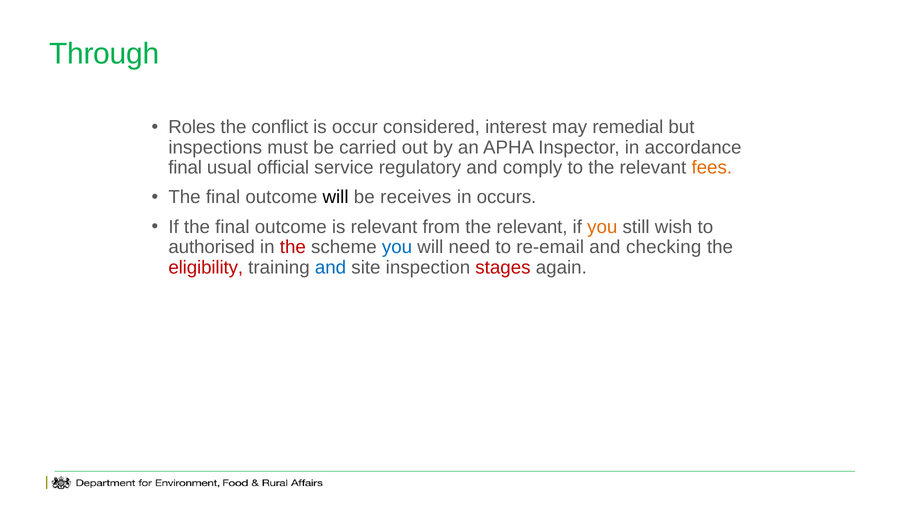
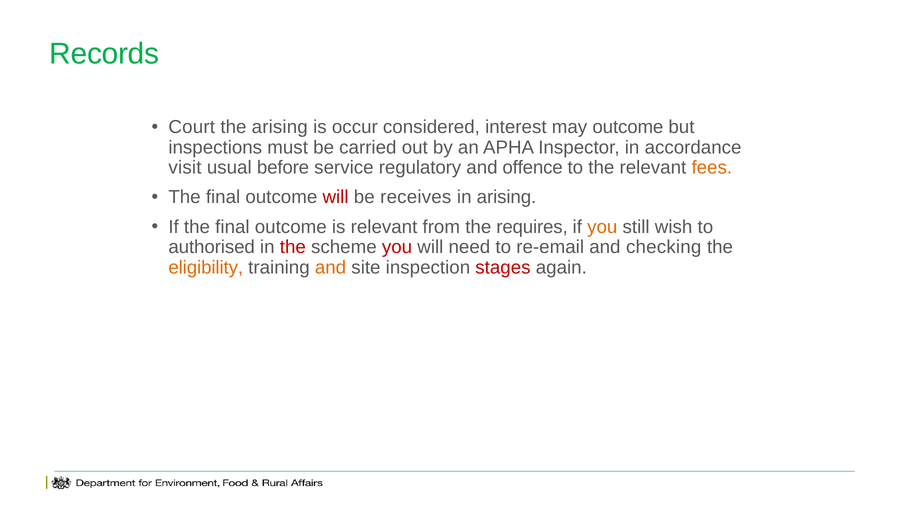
Through: Through -> Records (104, 54)
Roles: Roles -> Court (192, 127)
the conflict: conflict -> arising (280, 127)
may remedial: remedial -> outcome (628, 127)
final: final -> visit (185, 167)
official: official -> before (283, 167)
comply: comply -> offence (533, 167)
will colour: black -> red (336, 197)
in occurs: occurs -> arising (507, 197)
from the relevant: relevant -> requires (532, 227)
you colour: blue -> red (397, 247)
eligibility colour: red -> orange (206, 267)
and colour: blue -> orange (331, 267)
